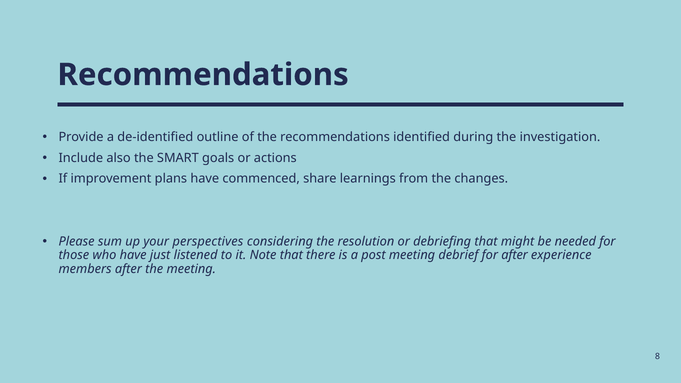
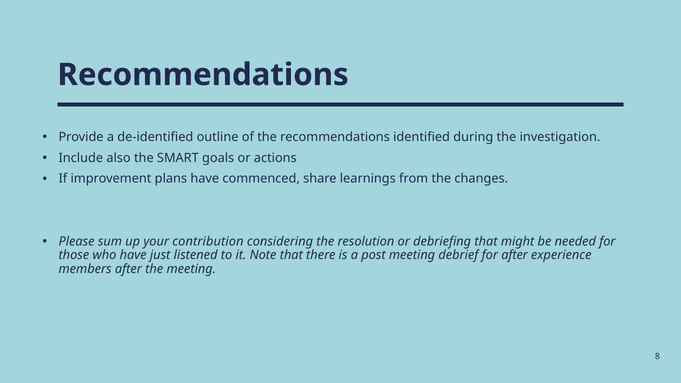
perspectives: perspectives -> contribution (208, 241)
